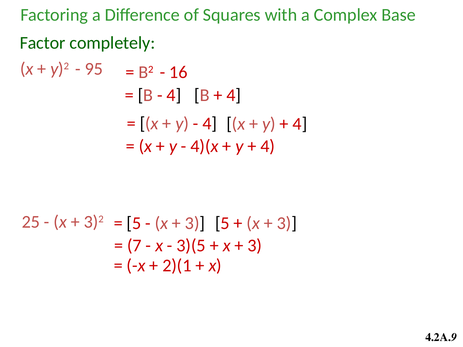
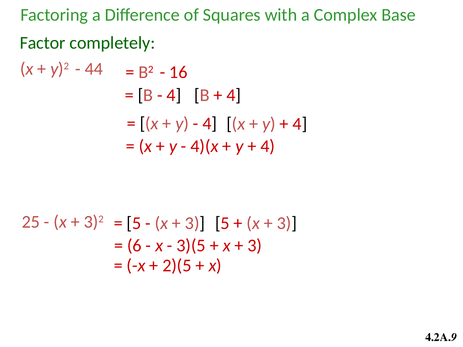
95: 95 -> 44 (94, 69)
7: 7 -> 6 (134, 246)
2)(1: 2)(1 -> 2)(5 (177, 266)
